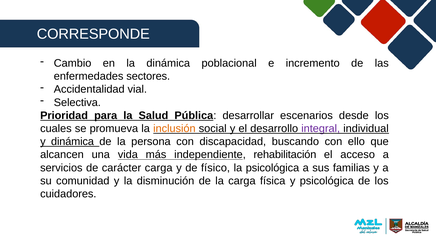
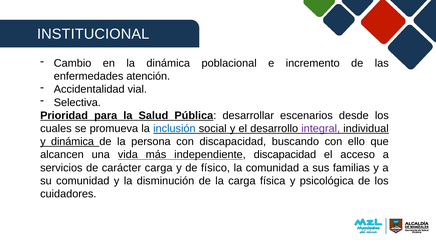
CORRESPONDE: CORRESPONDE -> INSTITUCIONAL (93, 34)
sectores: sectores -> atención (148, 76)
inclusión colour: orange -> blue (174, 129)
independiente rehabilitación: rehabilitación -> discapacidad (285, 155)
la psicológica: psicológica -> comunidad (272, 168)
